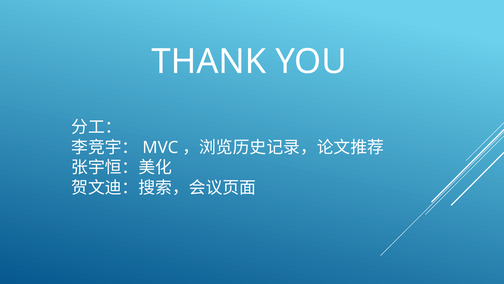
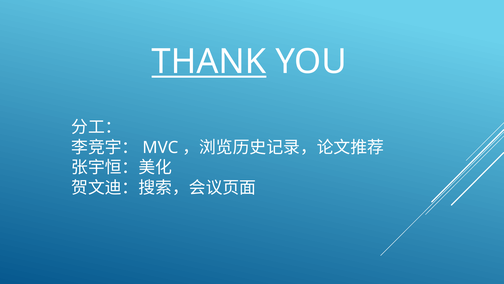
THANK underline: none -> present (209, 62)
